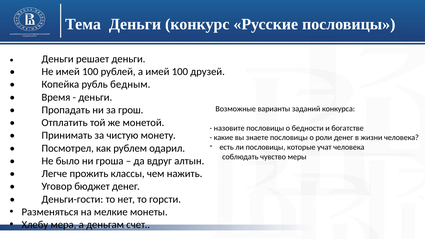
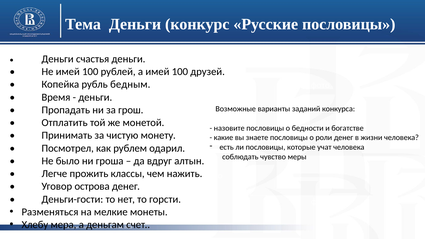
решает: решает -> счастья (93, 59)
бюджет: бюджет -> острова (92, 187)
